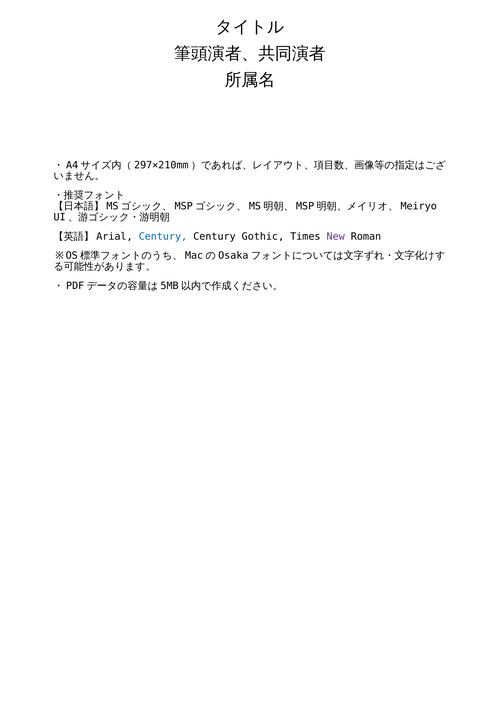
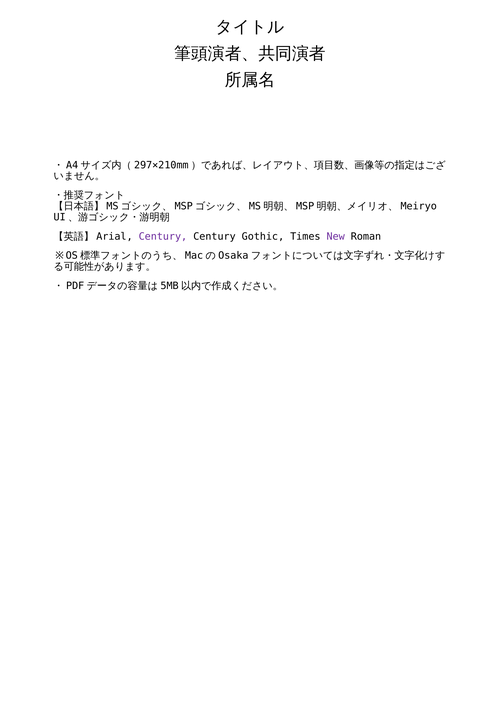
Century colour: blue -> purple (163, 236)
